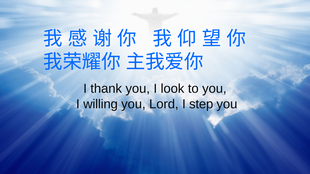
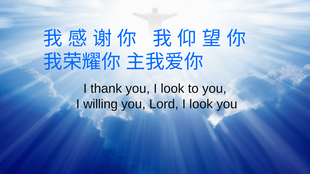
Lord I step: step -> look (201, 104)
